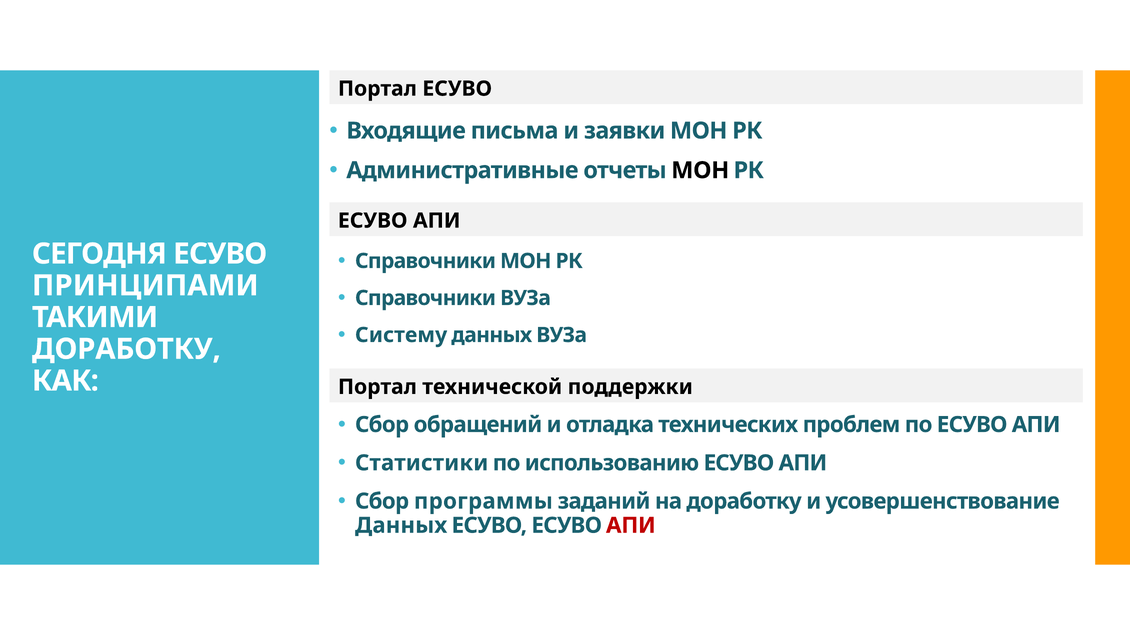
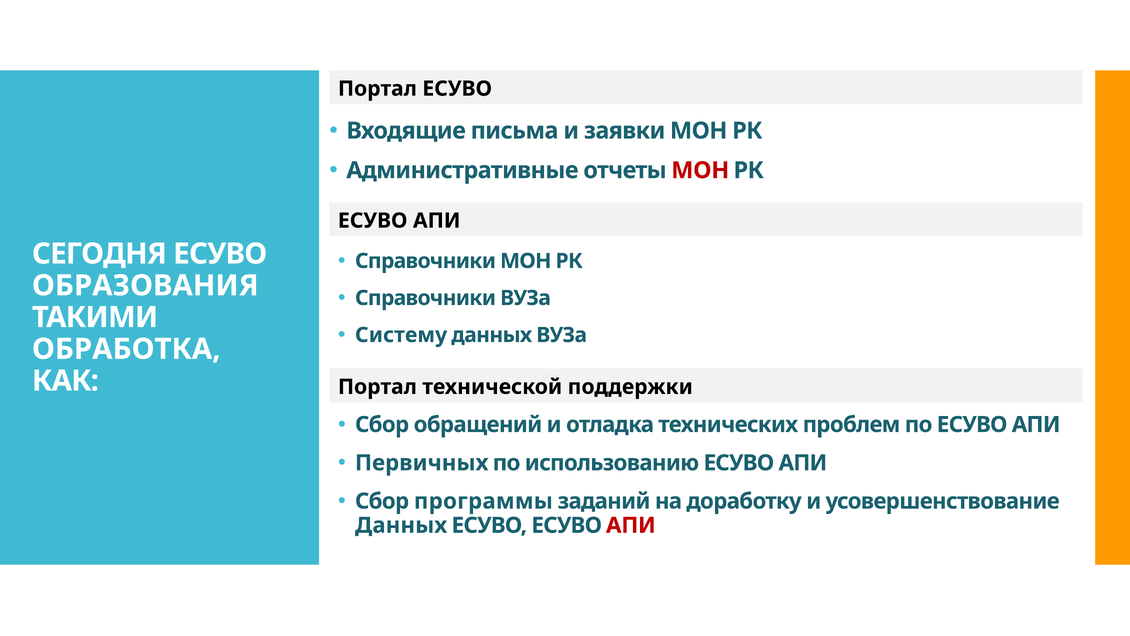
МОН colour: black -> red (700, 170)
ПРИНЦИПАМИ: ПРИНЦИПАМИ -> ОБРАЗОВАНИЯ (145, 285)
ДОРАБОТКУ: ДОРАБОТКУ -> ОБРАБОТКА (126, 349)
Статистики: Статистики -> Первичных (422, 463)
